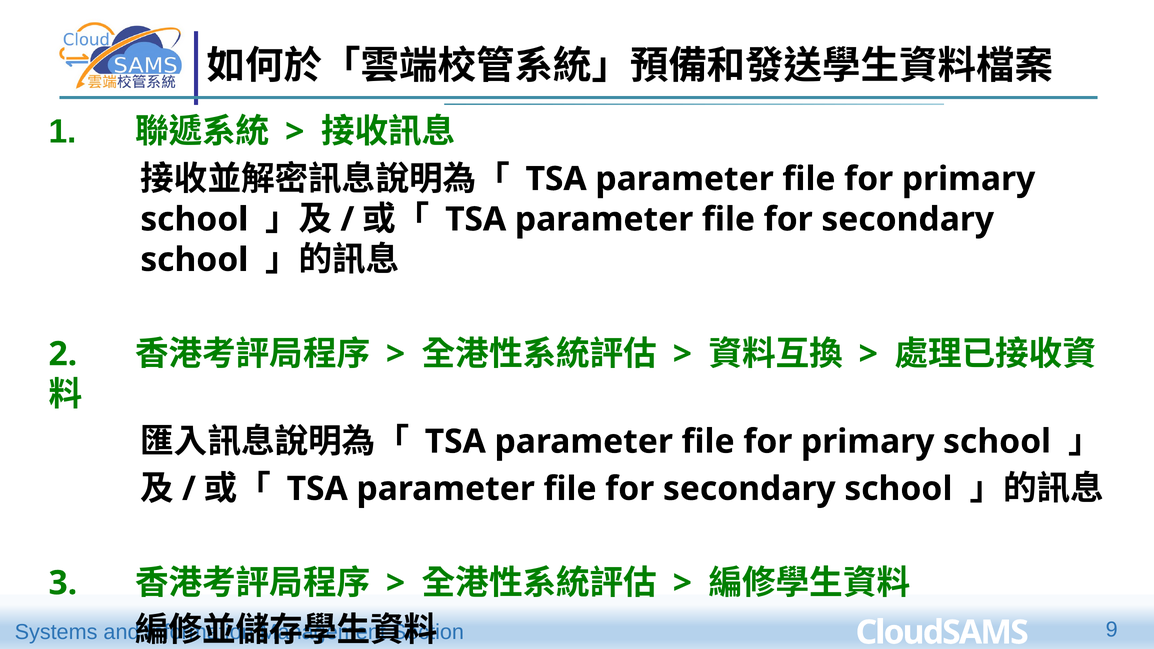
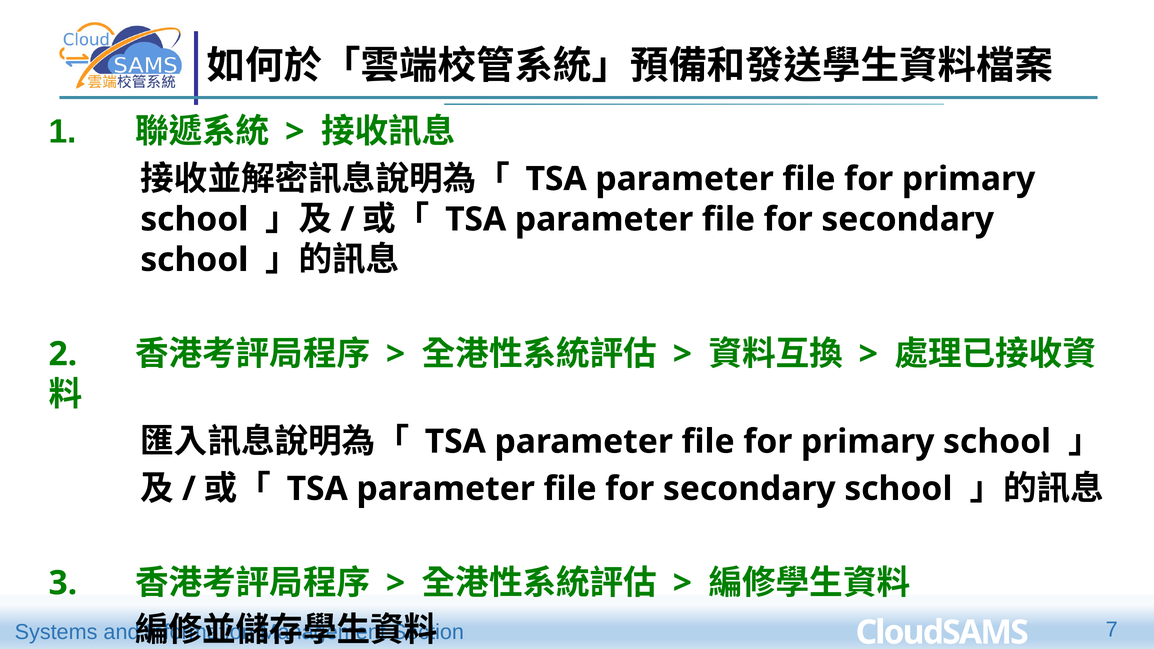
9: 9 -> 7 (1112, 630)
